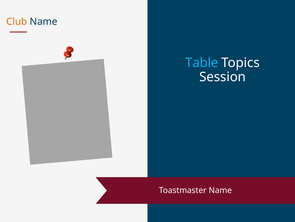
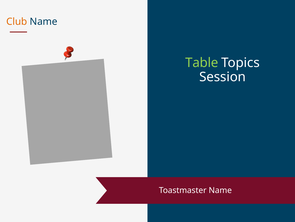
Table colour: light blue -> light green (202, 62)
